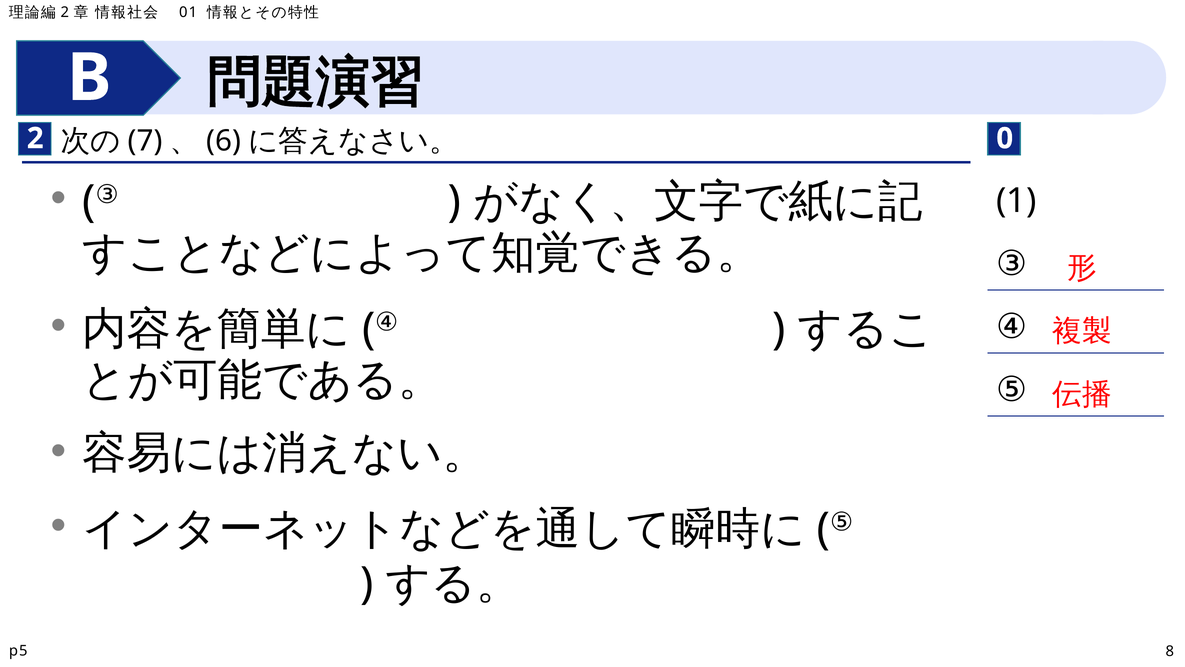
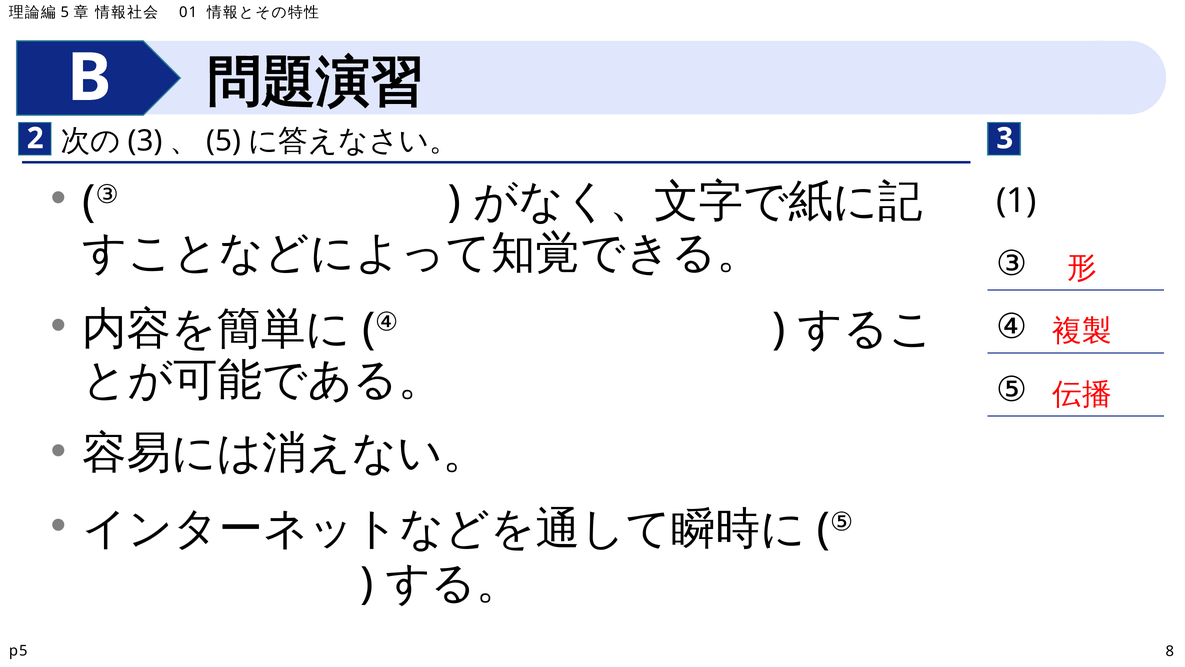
2: 2 -> 5 (65, 12)
7: 7 -> 3 (145, 141)
6: 6 -> 5 (224, 141)
2 0: 0 -> 3 (1005, 138)
